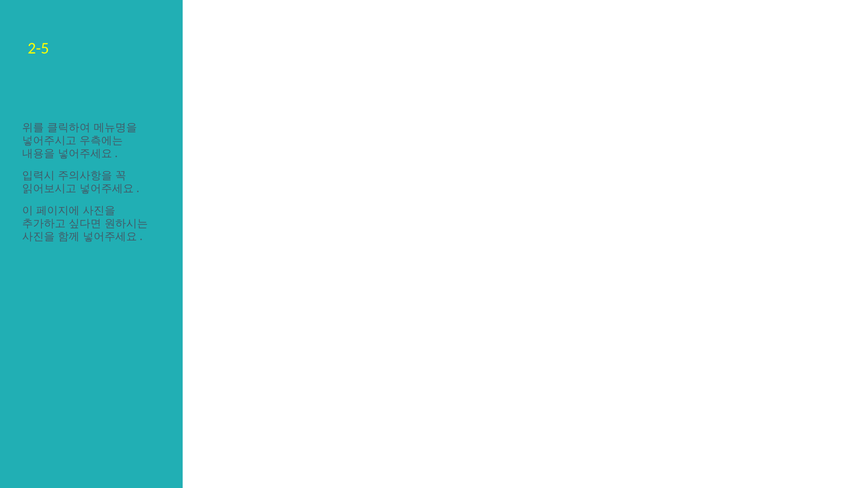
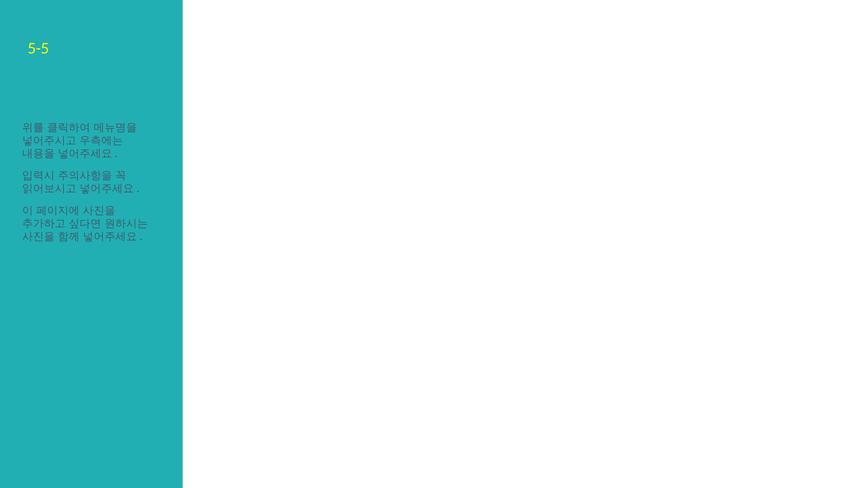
2-5: 2-5 -> 5-5 (38, 48)
